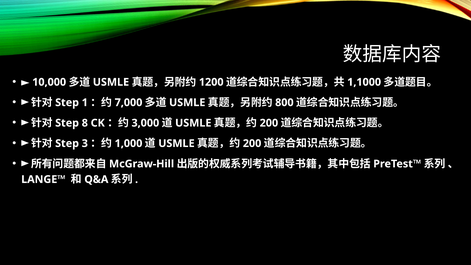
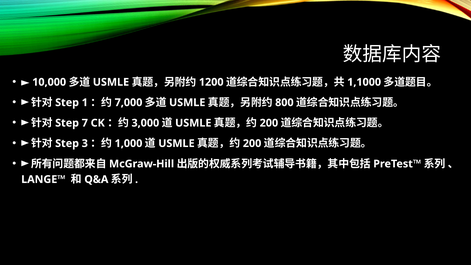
8: 8 -> 7 (85, 123)
